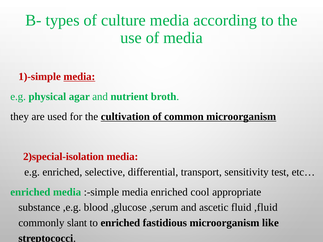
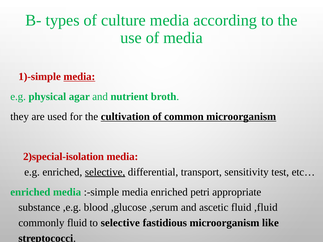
selective underline: none -> present (105, 172)
cool: cool -> petri (200, 192)
commonly slant: slant -> fluid (77, 223)
to enriched: enriched -> selective (120, 223)
